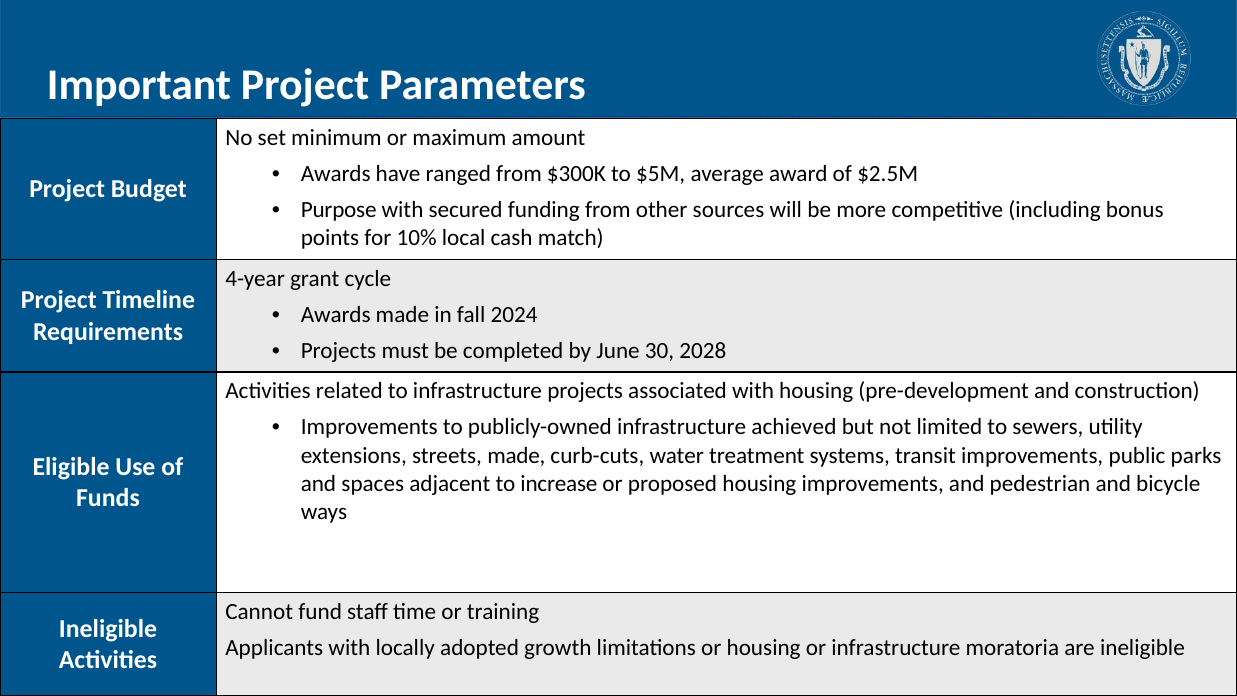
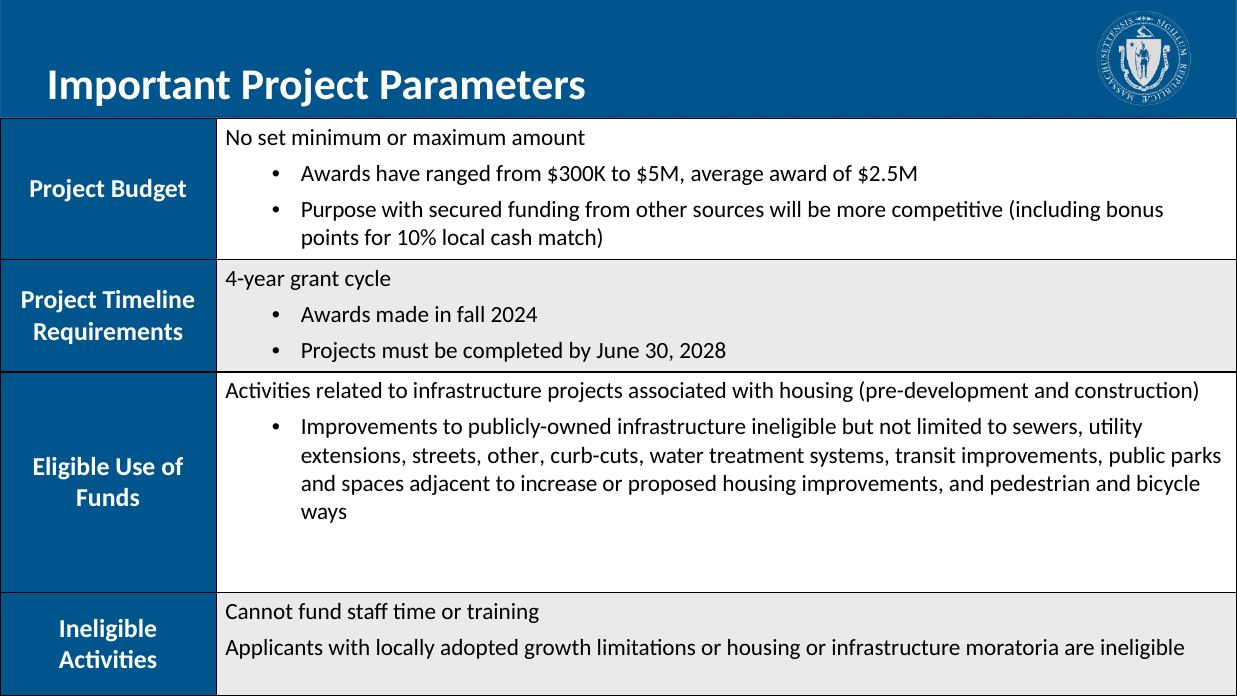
infrastructure achieved: achieved -> ineligible (794, 427)
streets made: made -> other (516, 455)
